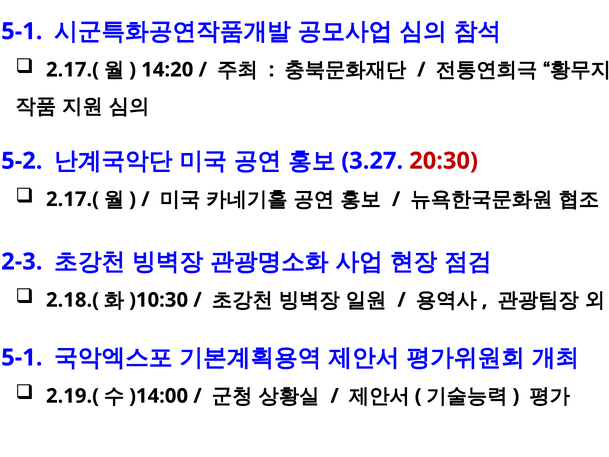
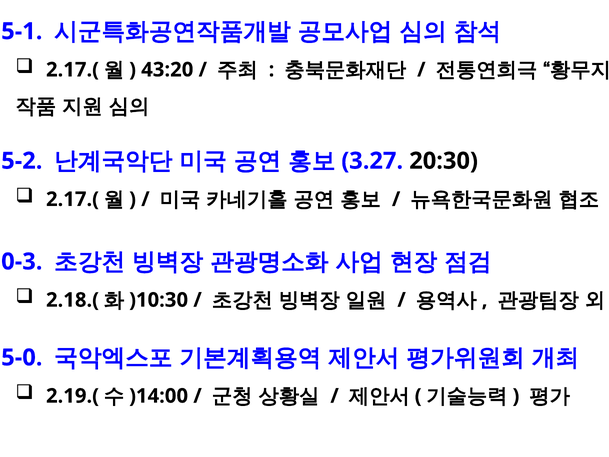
14:20: 14:20 -> 43:20 (167, 70)
20:30 colour: red -> black (444, 161)
2-3: 2-3 -> 0-3 (22, 262)
5-1: 5-1 -> 5-0 (22, 357)
